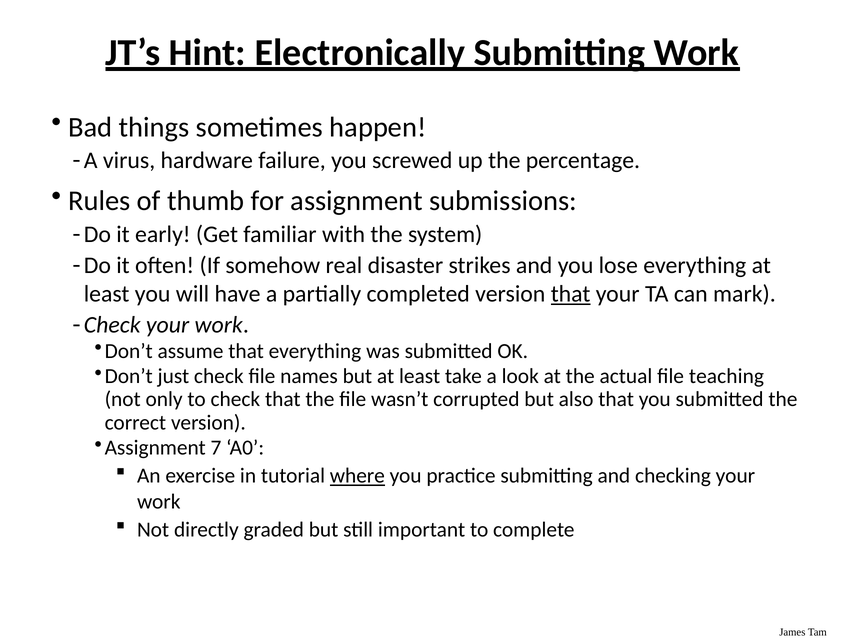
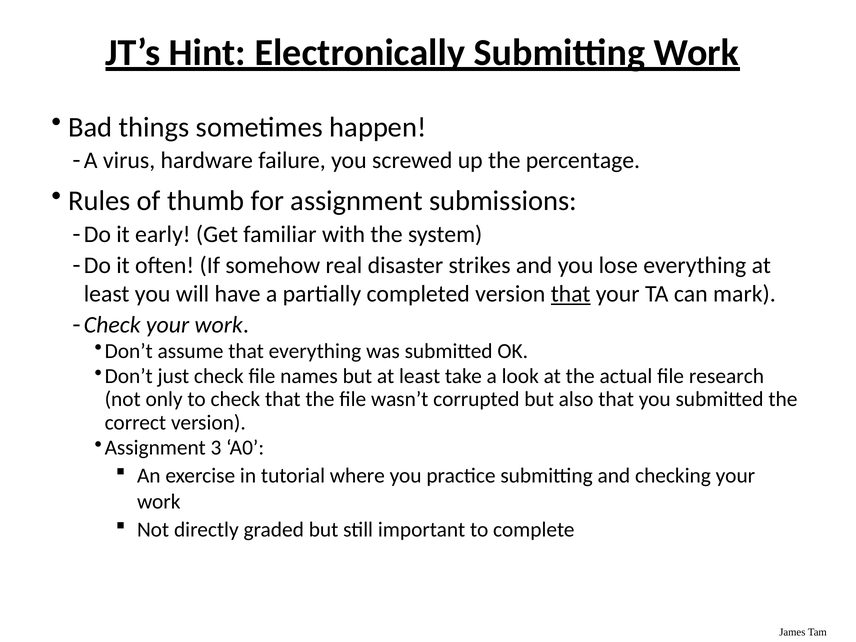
teaching: teaching -> research (727, 376)
7: 7 -> 3 (216, 448)
where underline: present -> none (357, 476)
